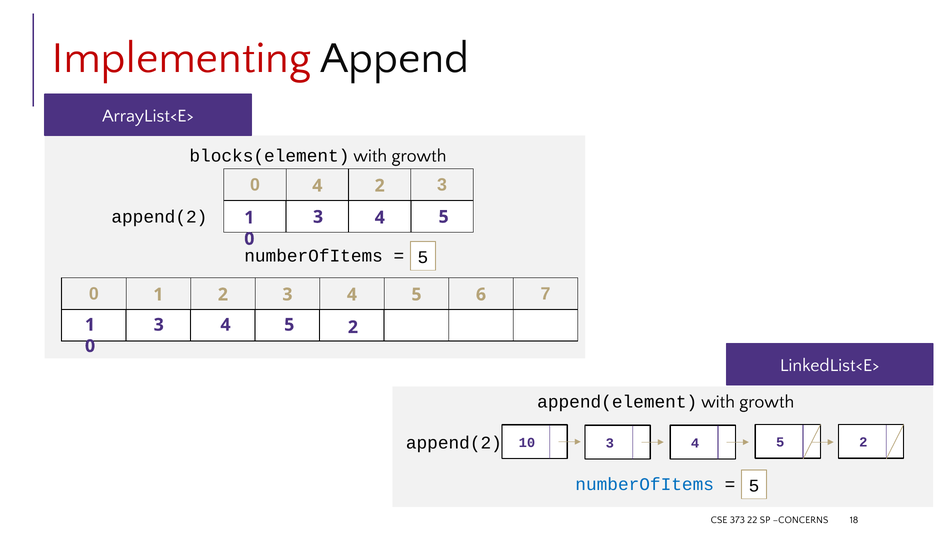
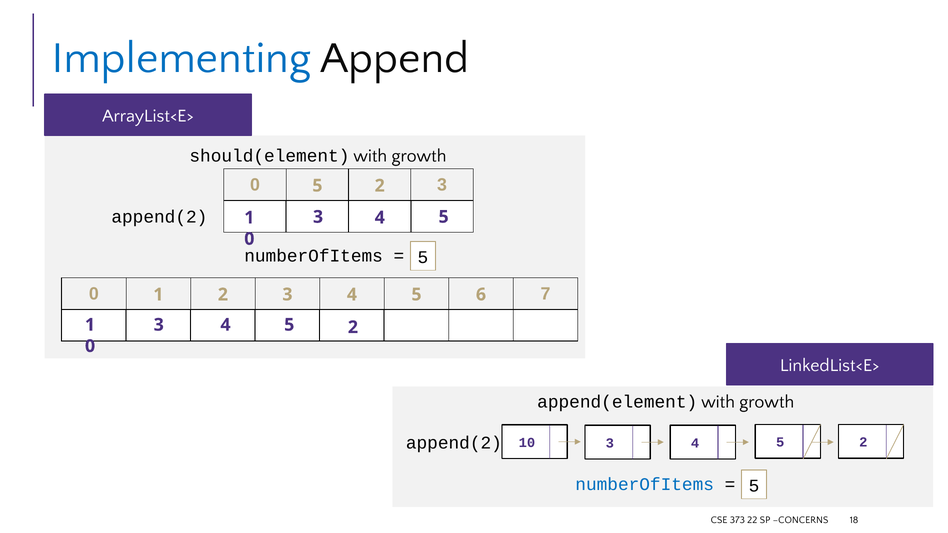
Implementing colour: red -> blue (181, 58)
blocks(element: blocks(element -> should(element (269, 156)
4: 4 -> 5 (317, 186)
